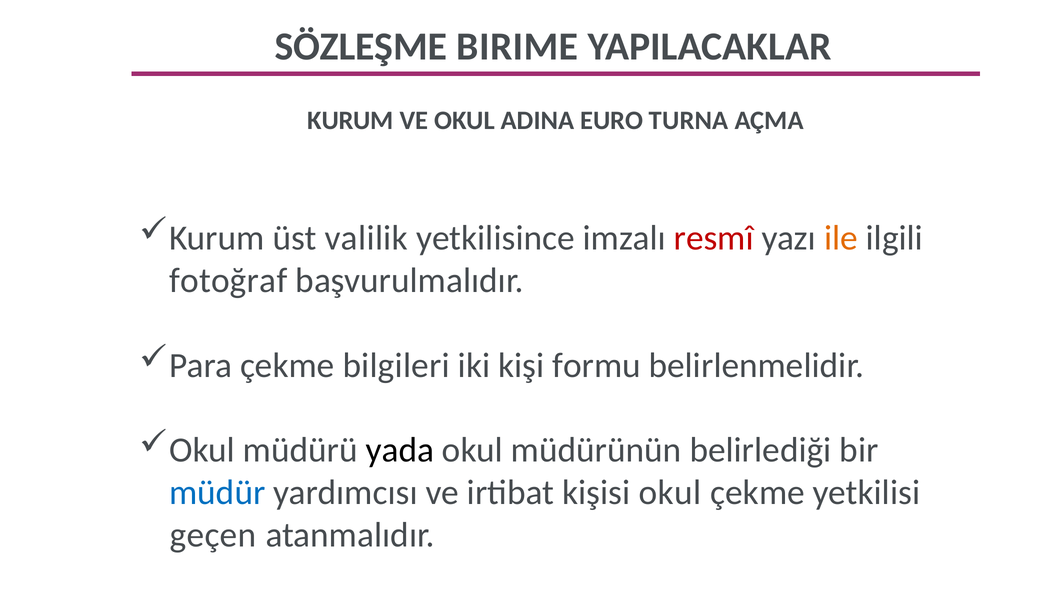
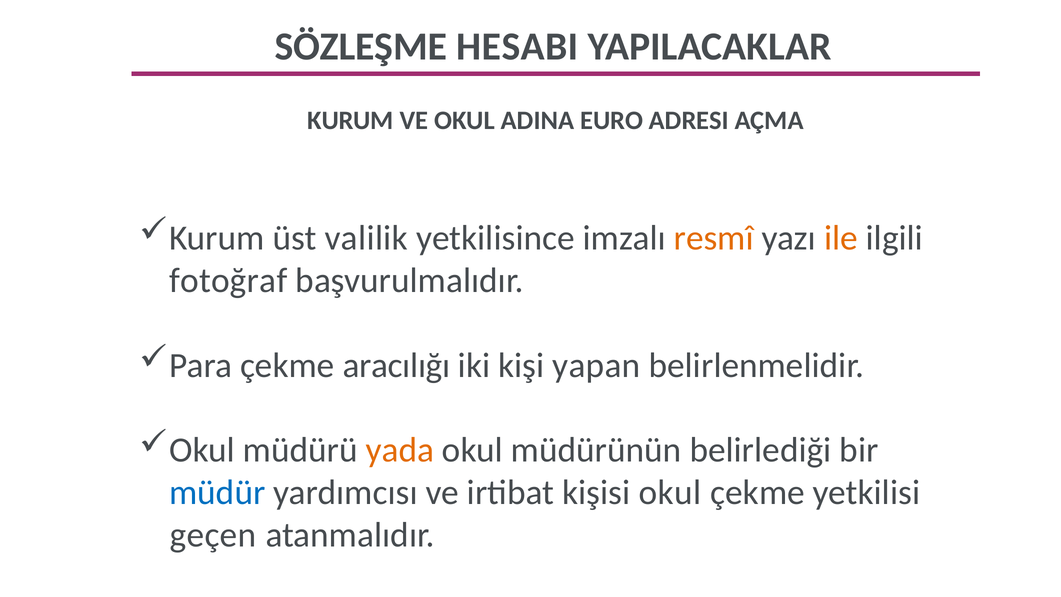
BIRIME: BIRIME -> HESABI (517, 47)
TURNA: TURNA -> ADRESI (689, 120)
resmî colour: red -> orange (714, 238)
bilgileri: bilgileri -> aracılığı (396, 365)
formu: formu -> yapan (596, 365)
yada colour: black -> orange (400, 450)
